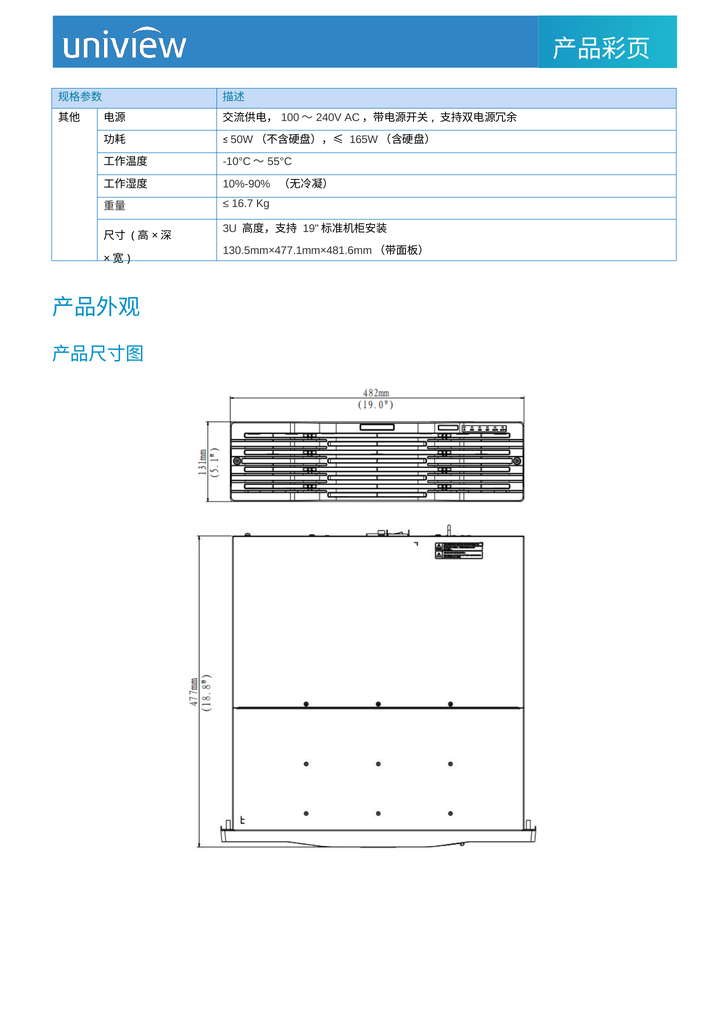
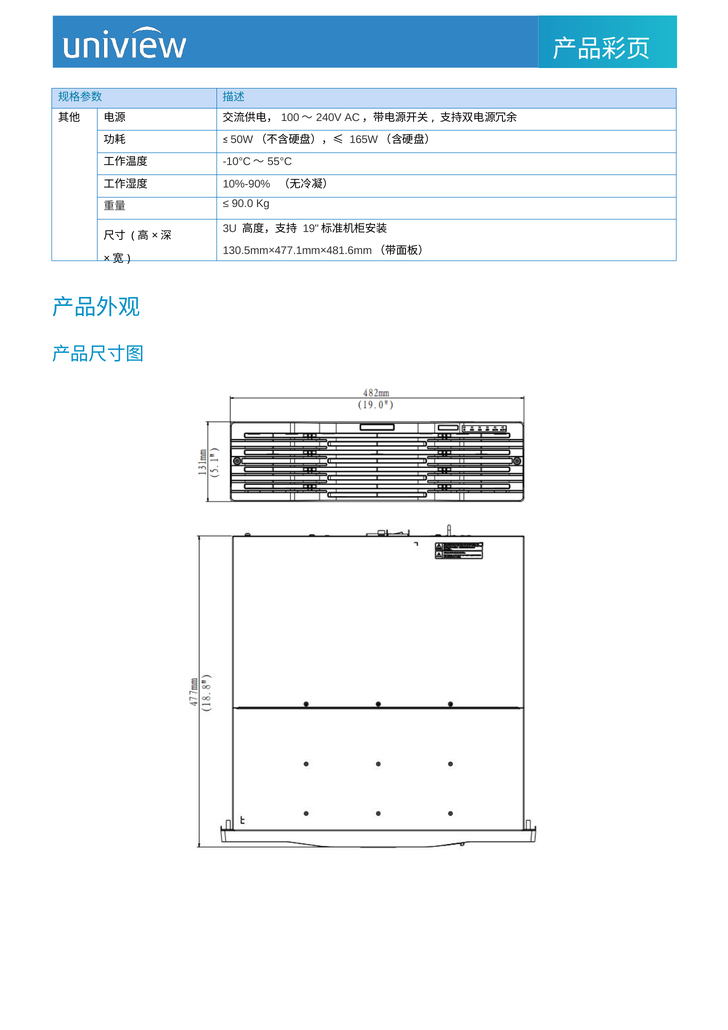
16.7: 16.7 -> 90.0 (242, 203)
